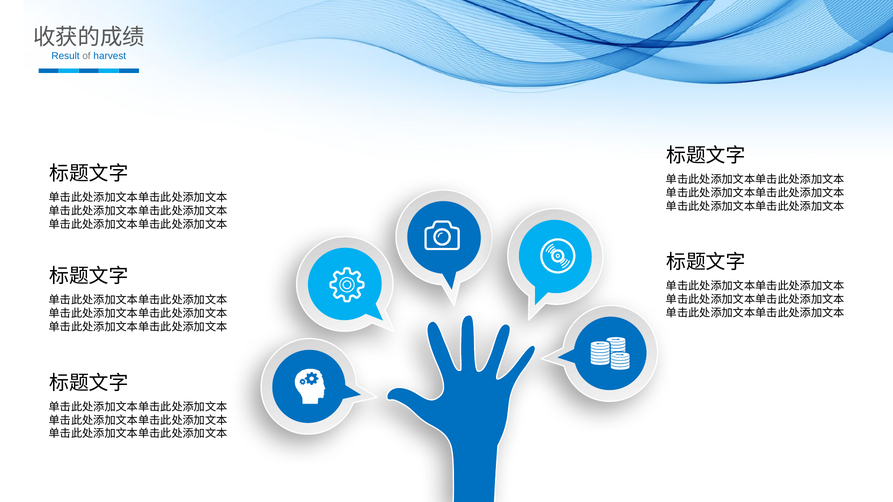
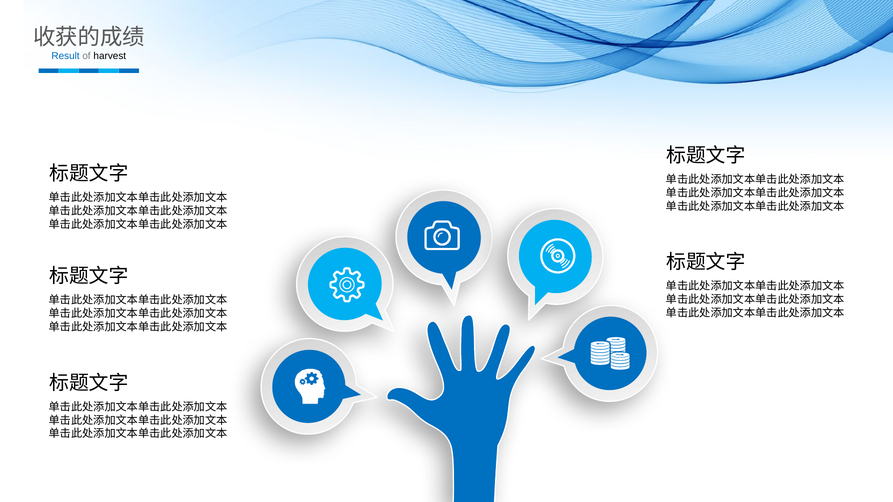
harvest colour: blue -> black (110, 56)
